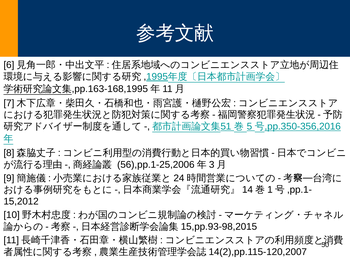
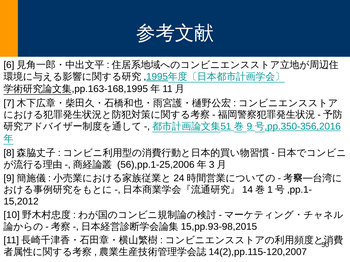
5: 5 -> 9 (249, 127)
